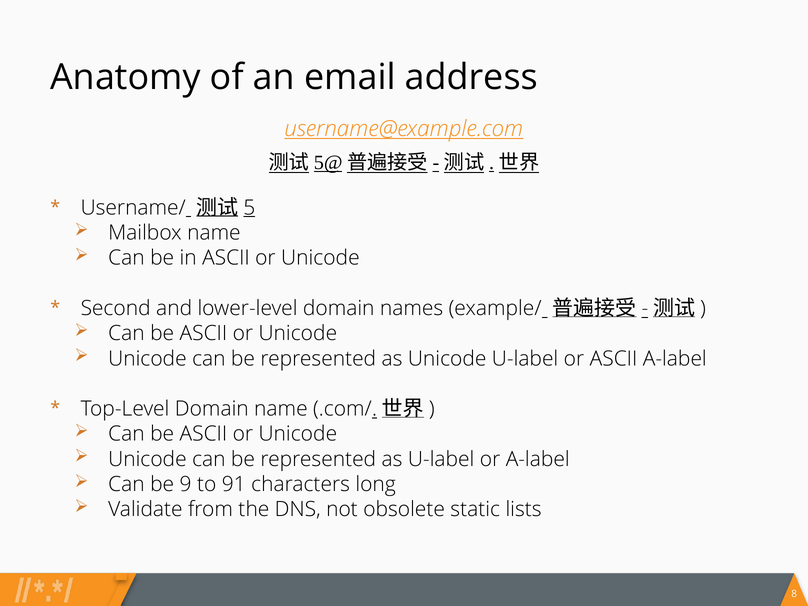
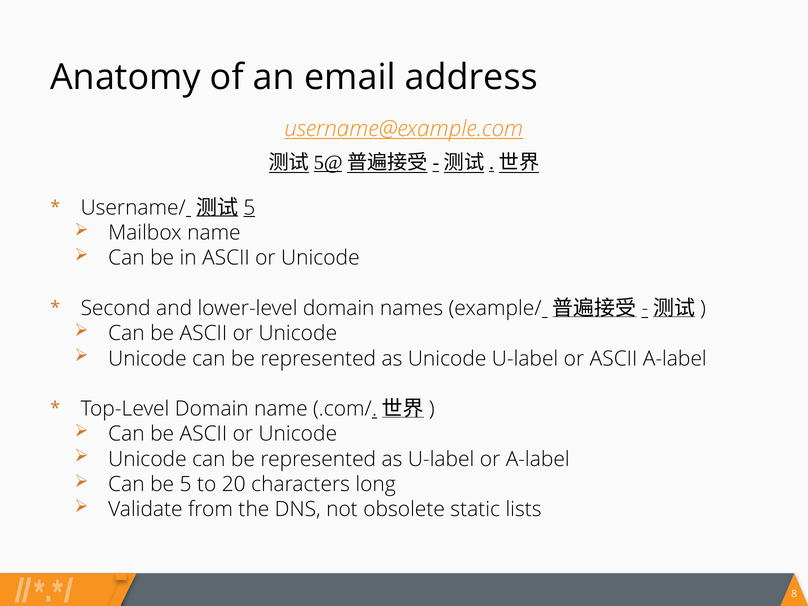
9: 9 -> 5 (186, 484)
91: 91 -> 20 (234, 484)
